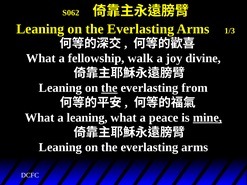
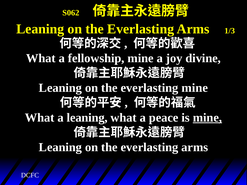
fellowship walk: walk -> mine (141, 58)
the underline: present -> none (109, 88)
everlasting from: from -> mine (195, 88)
